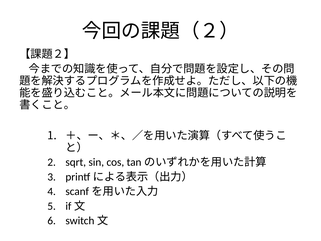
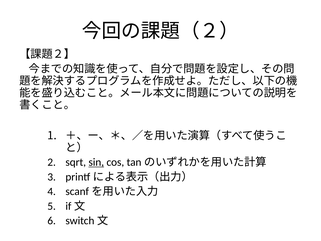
sin underline: none -> present (96, 162)
